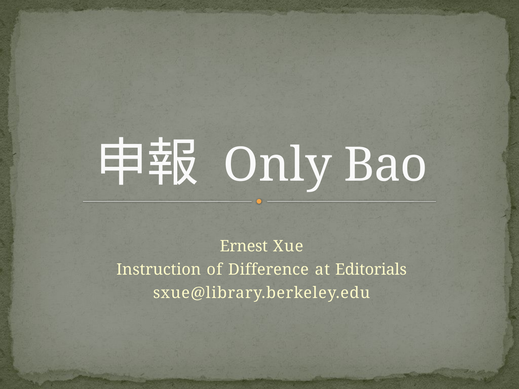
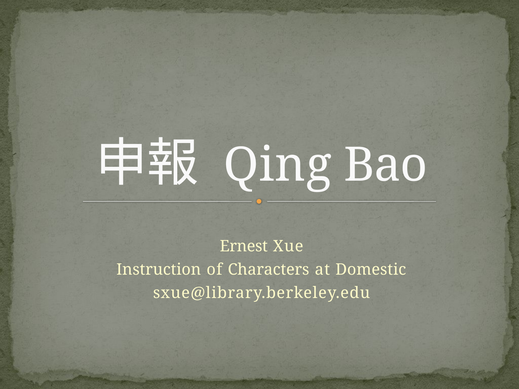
Only: Only -> Qing (278, 165)
Difference: Difference -> Characters (269, 270)
Editorials: Editorials -> Domestic (371, 270)
